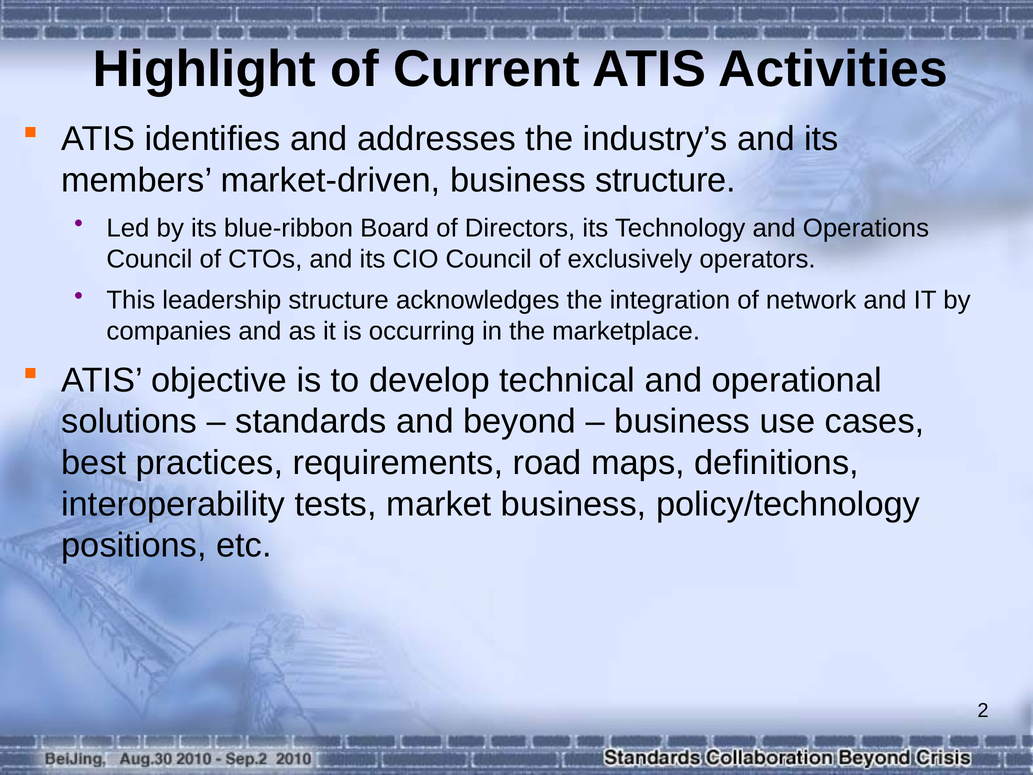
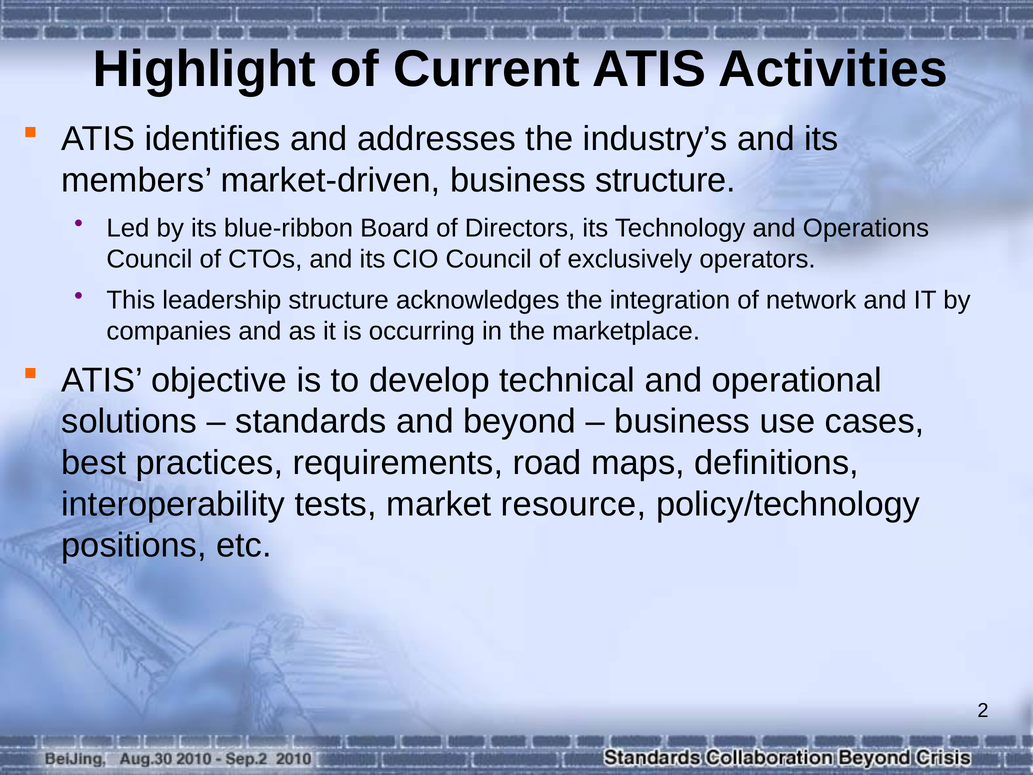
market business: business -> resource (574, 504)
